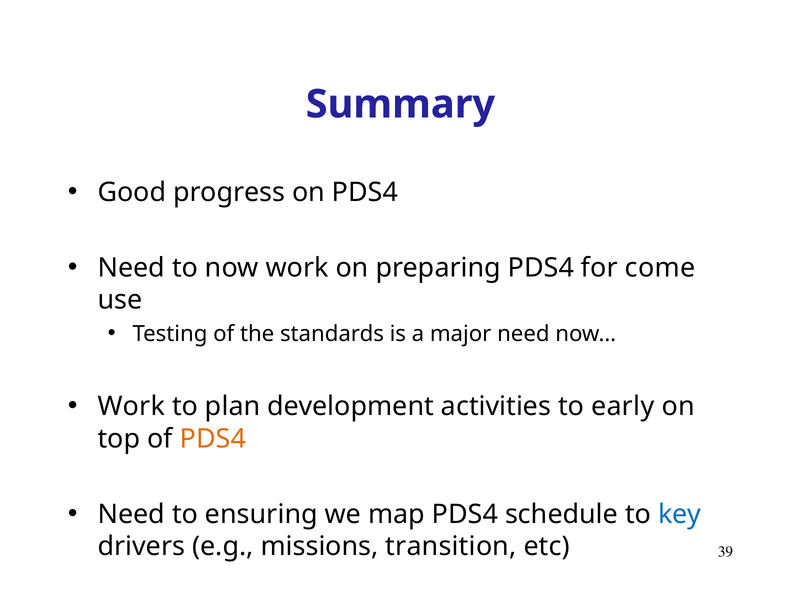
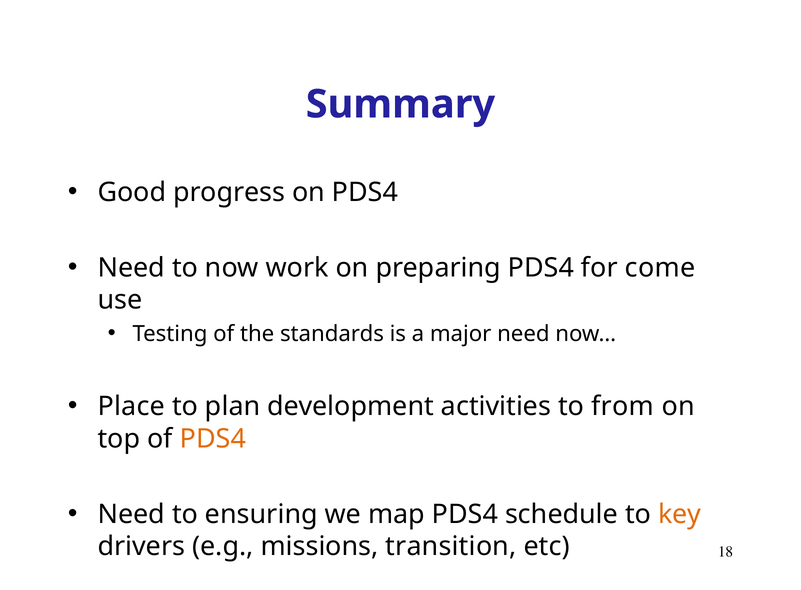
Work: Work -> Place (131, 407)
early: early -> from (623, 407)
key colour: blue -> orange (680, 514)
39: 39 -> 18 (725, 552)
